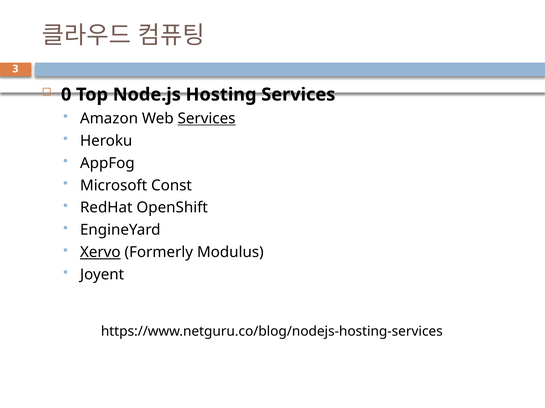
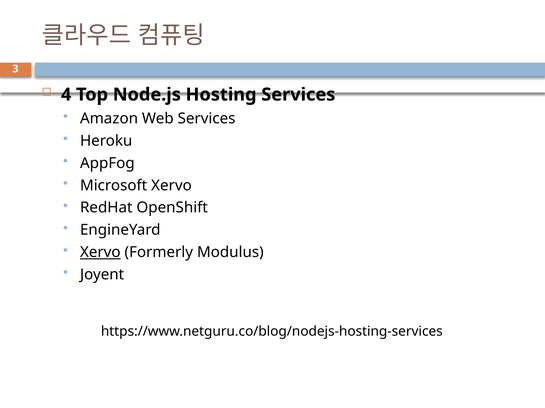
0: 0 -> 4 (66, 95)
Services underline: present -> none (207, 119)
Microsoft Const: Const -> Xervo (171, 186)
